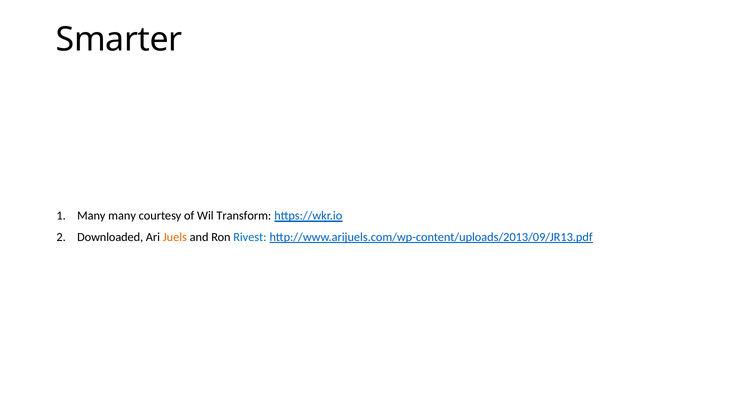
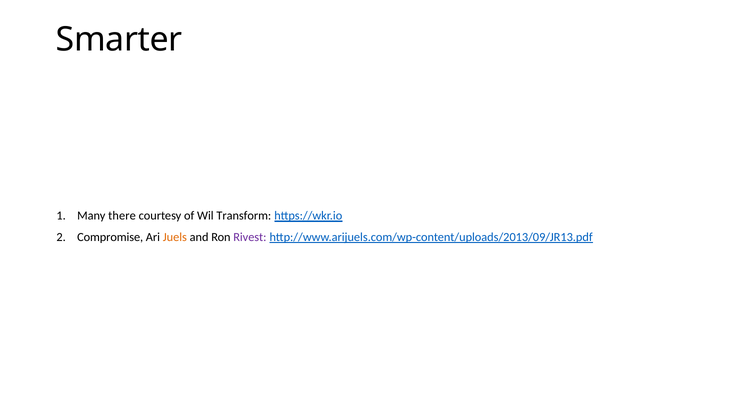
Many many: many -> there (122, 216)
Downloaded: Downloaded -> Compromise (110, 237)
Rivest colour: blue -> purple (250, 237)
